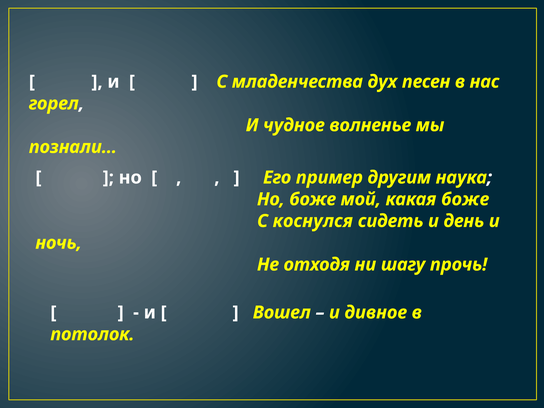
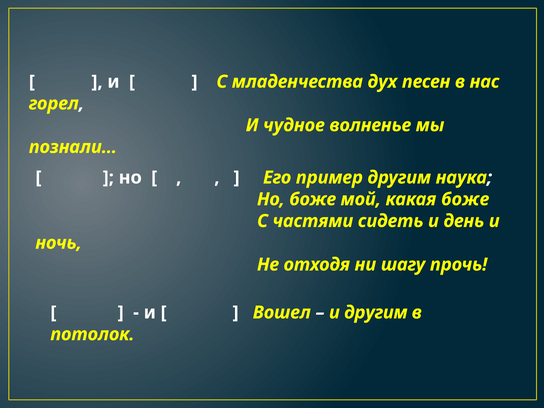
коснулся: коснулся -> частями (313, 221)
и дивное: дивное -> другим (376, 312)
